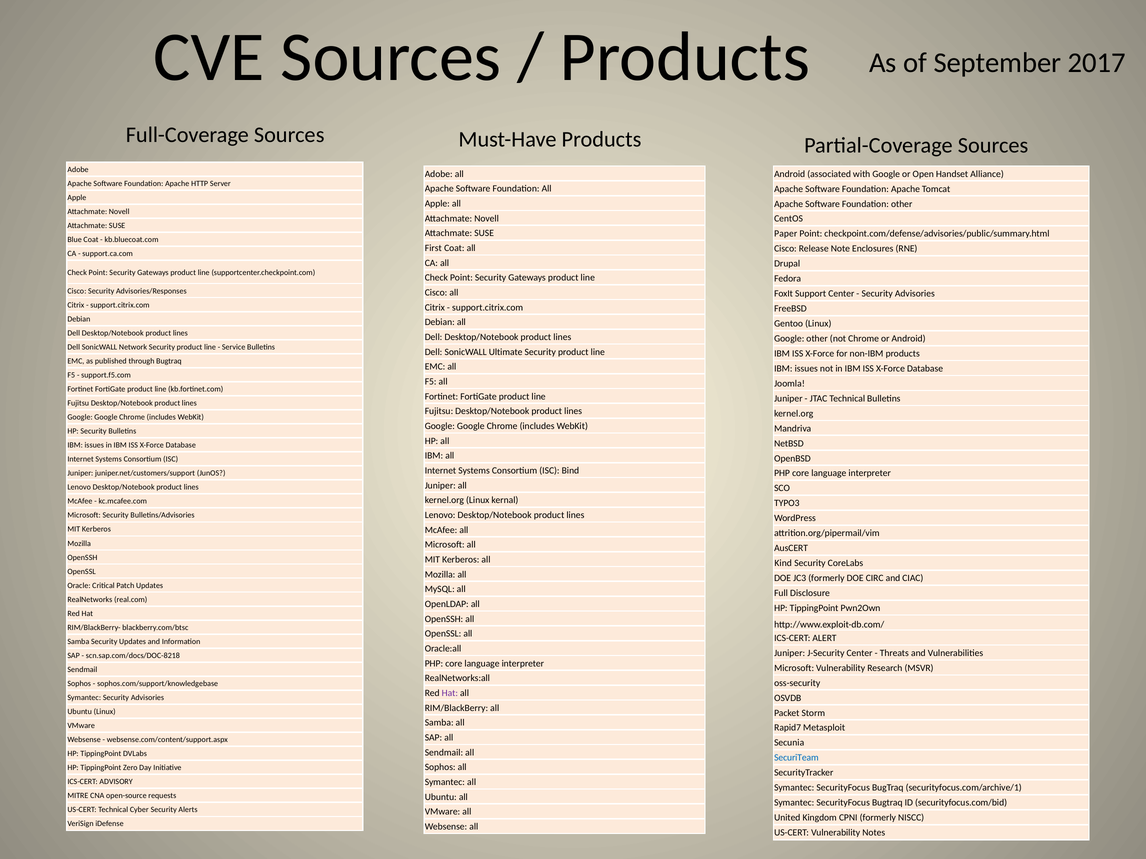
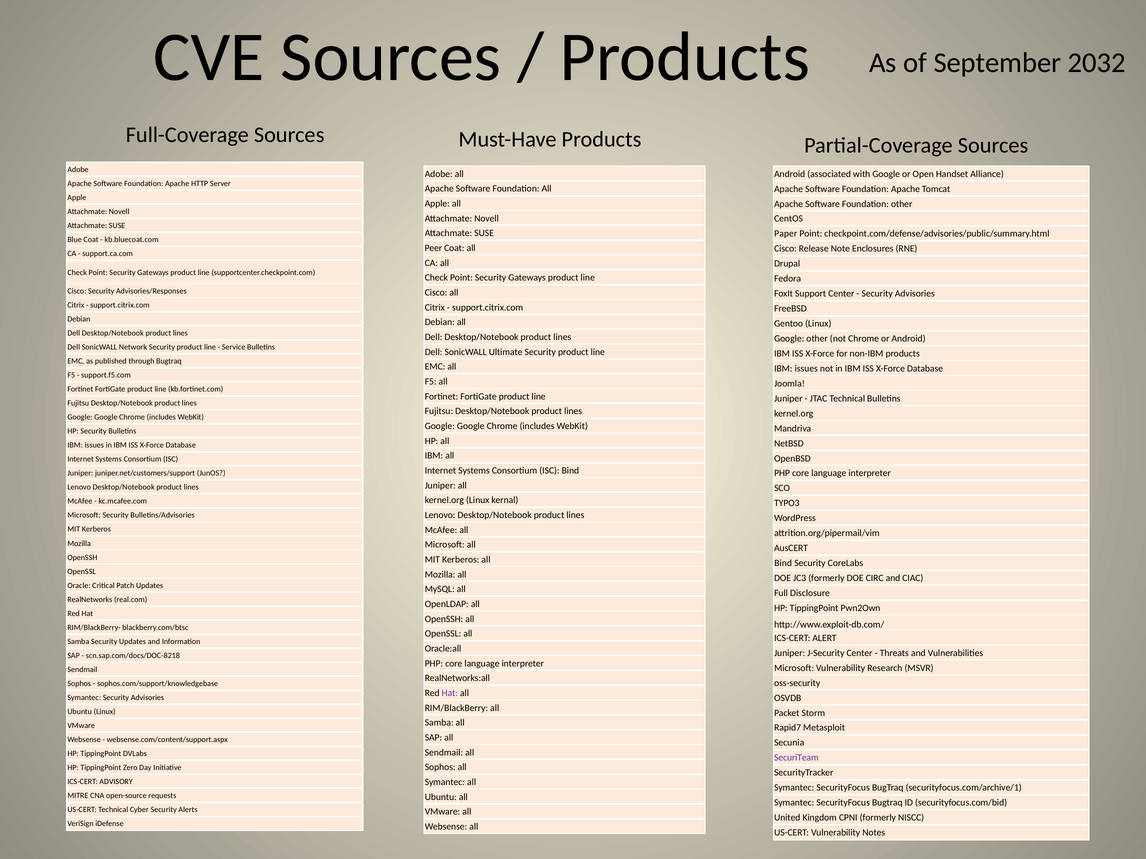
2017: 2017 -> 2032 (1097, 63)
First: First -> Peer (433, 248)
Kind: Kind -> Bind (783, 563)
SecuriTeam colour: blue -> purple (796, 758)
